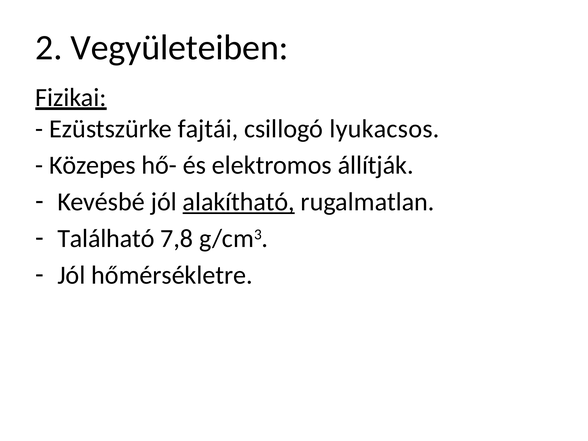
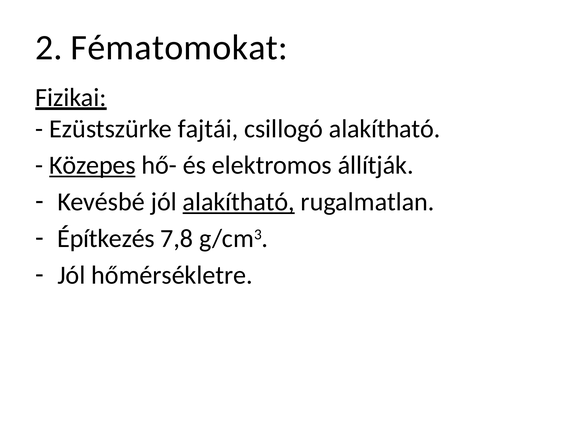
Vegyületeiben: Vegyületeiben -> Fématomokat (179, 47)
csillogó lyukacsos: lyukacsos -> alakítható (385, 129)
Közepes underline: none -> present (92, 165)
Található: Található -> Építkezés (106, 239)
